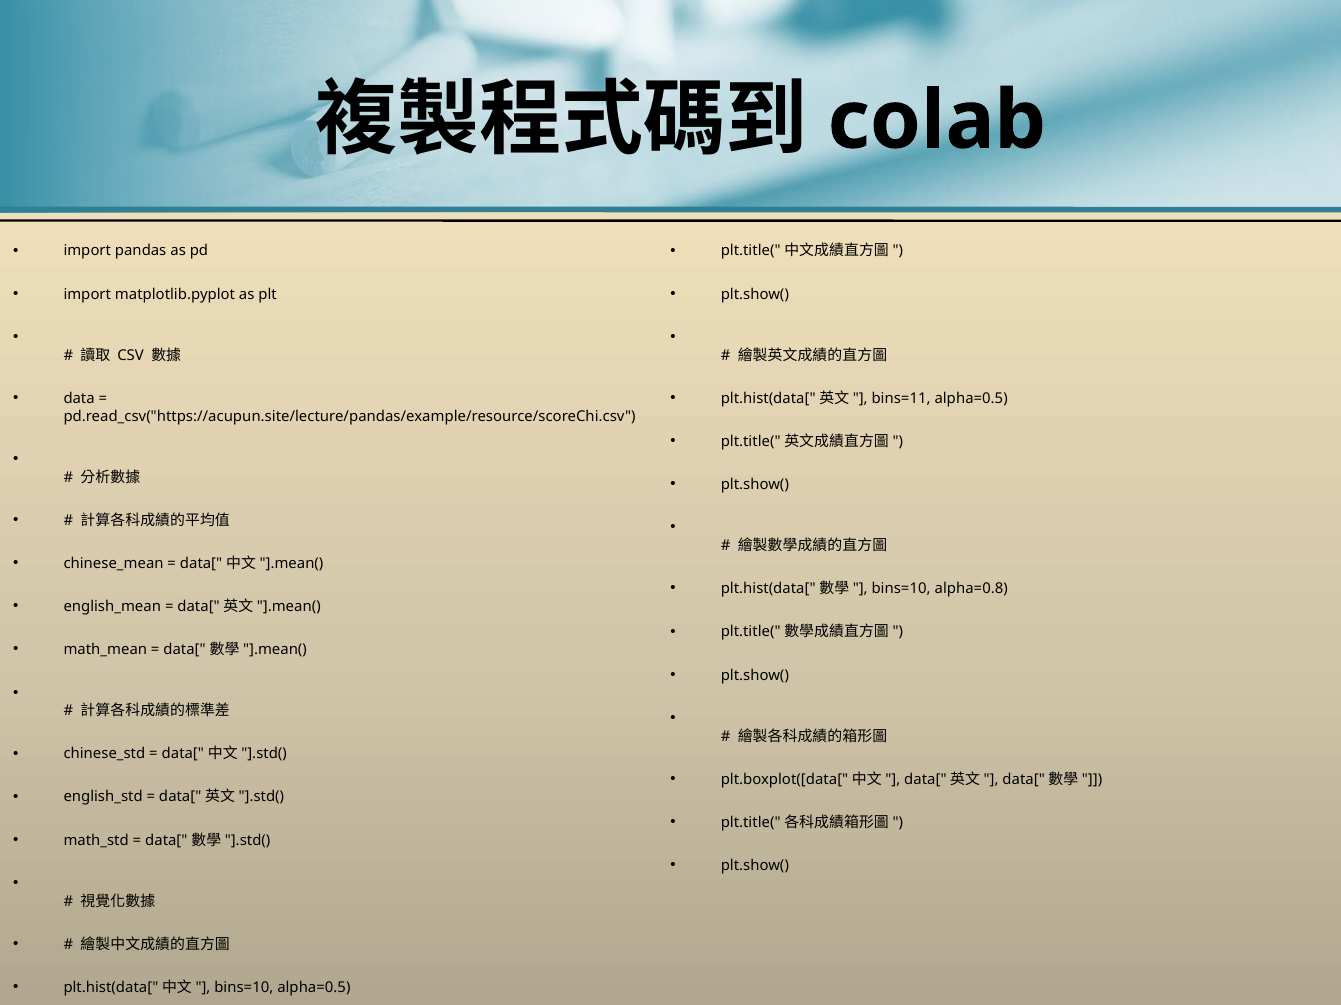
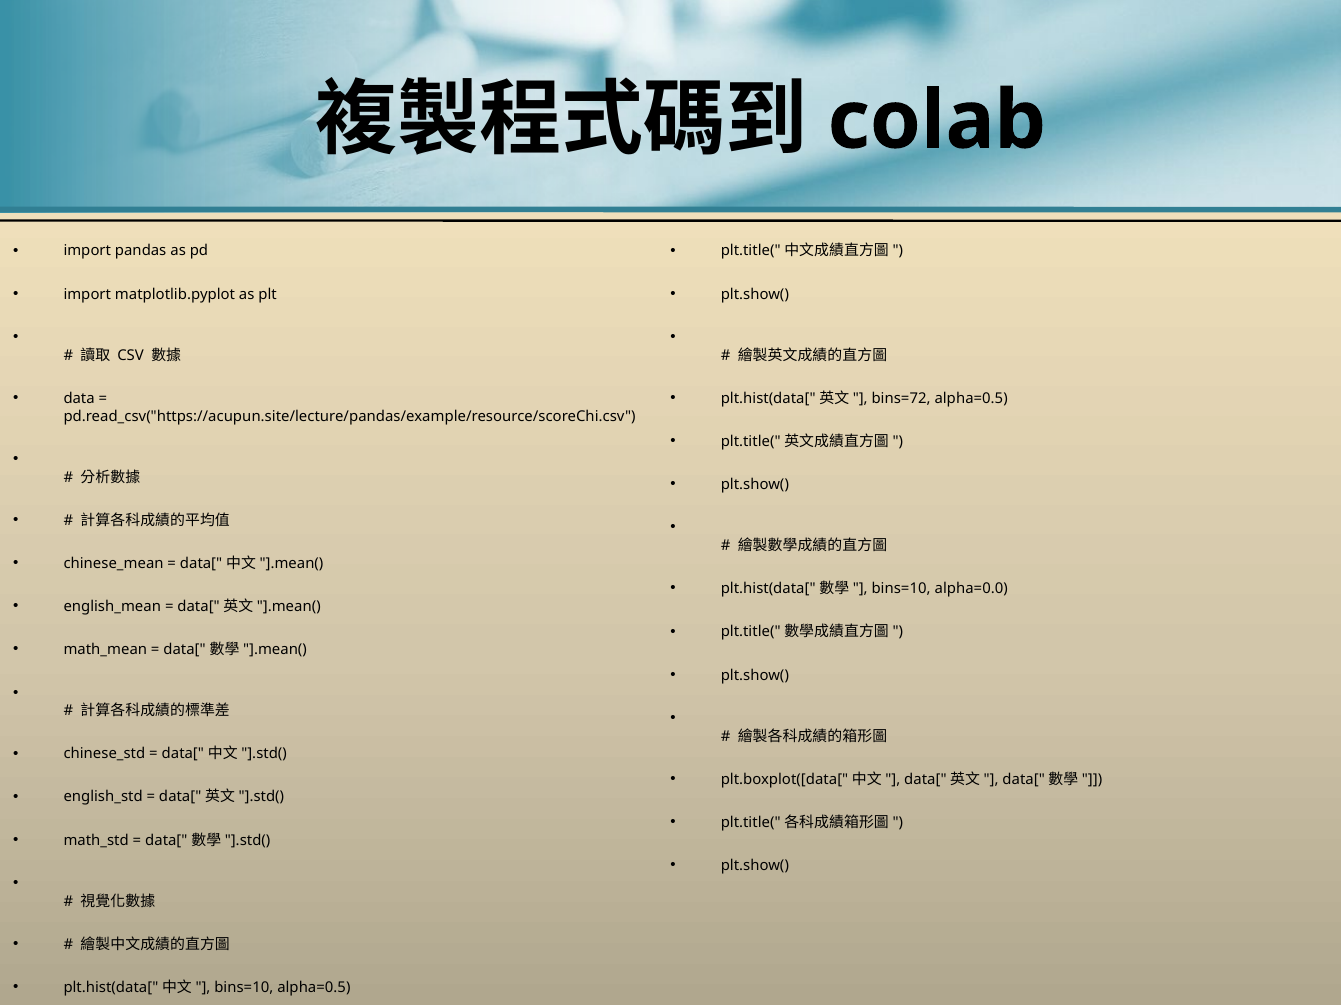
bins=11: bins=11 -> bins=72 (901, 399)
alpha=0.8: alpha=0.8 -> alpha=0.0 (971, 589)
